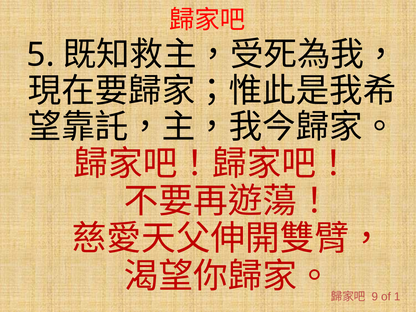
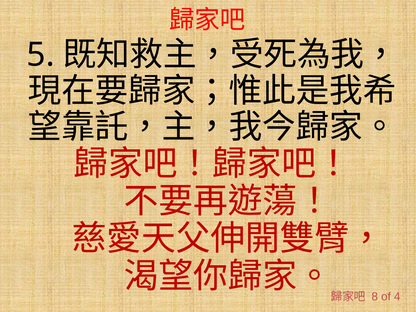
9: 9 -> 8 (375, 297)
1: 1 -> 4 (397, 297)
